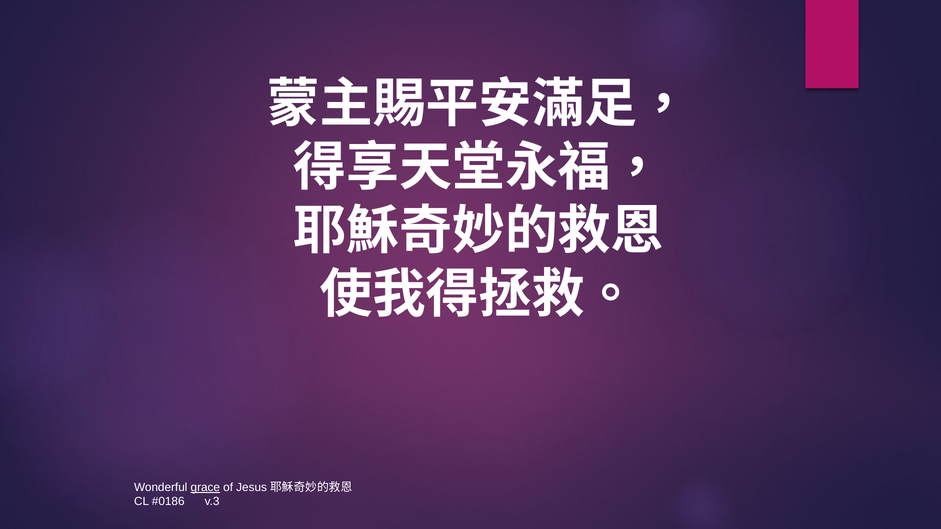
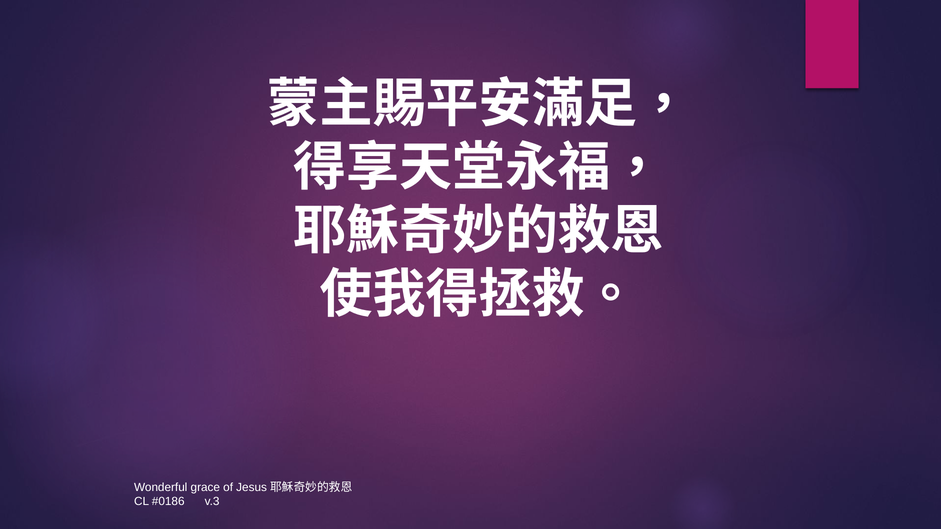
grace underline: present -> none (205, 488)
